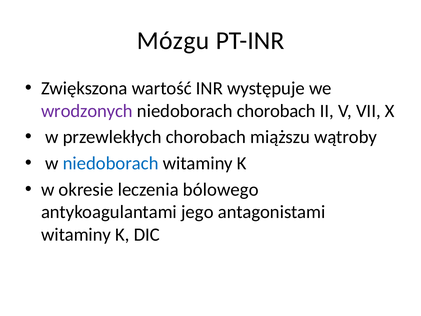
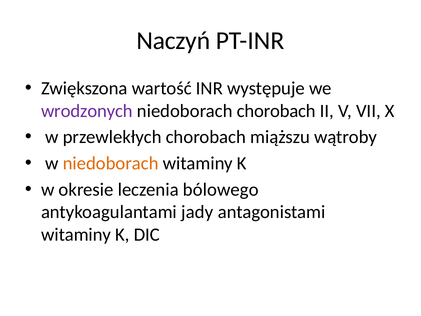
Mózgu: Mózgu -> Naczyń (173, 41)
niedoborach colour: blue -> orange (111, 163)
jego: jego -> jady (197, 212)
